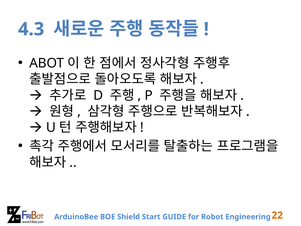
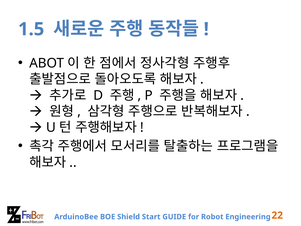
4.3: 4.3 -> 1.5 (31, 29)
